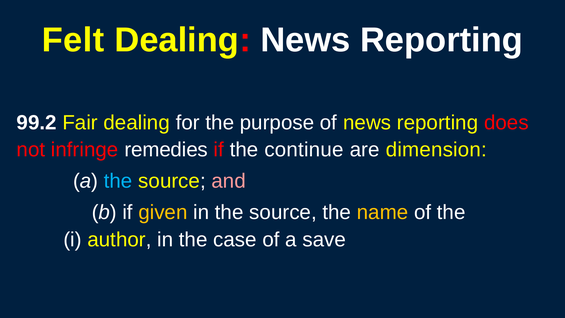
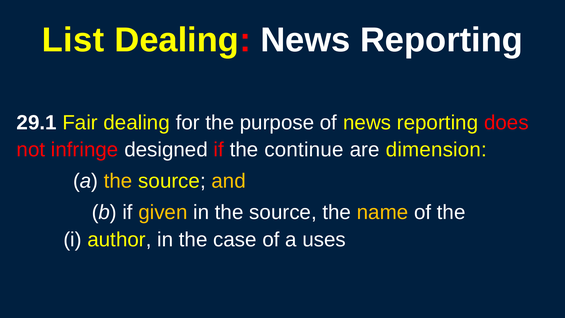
Felt: Felt -> List (73, 40)
99.2: 99.2 -> 29.1 (37, 123)
remedies: remedies -> designed (166, 150)
the colour: light blue -> yellow (118, 181)
and colour: pink -> yellow (229, 181)
save: save -> uses (324, 240)
